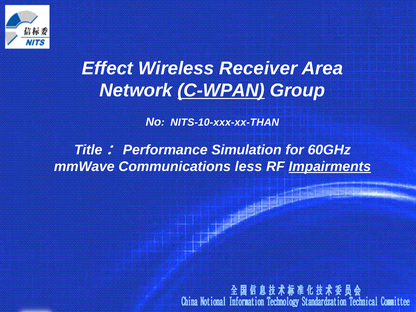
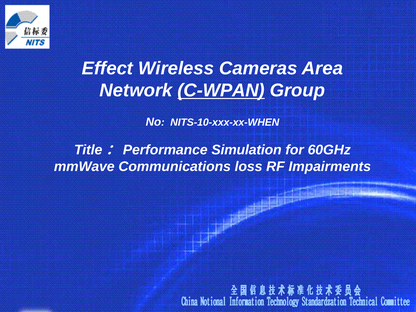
Receiver: Receiver -> Cameras (258, 68)
NITS-10-xxx-xx-THAN: NITS-10-xxx-xx-THAN -> NITS-10-xxx-xx-WHEN (225, 122)
less: less -> loss (249, 166)
Impairments underline: present -> none (330, 166)
